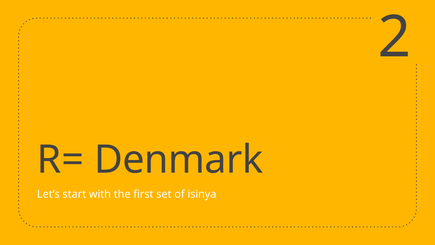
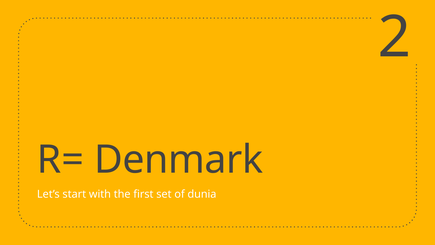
isinya: isinya -> dunia (202, 194)
